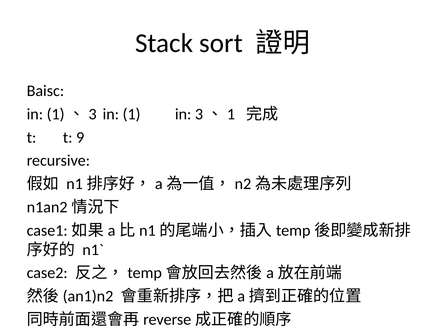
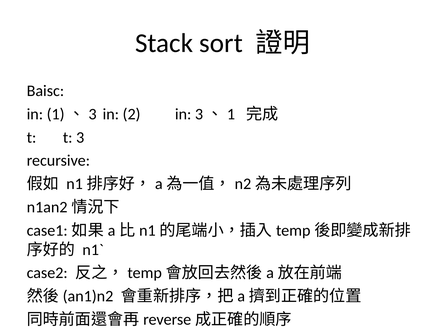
1: 1 -> 2 (132, 114)
9: 9 -> 3 (80, 137)
